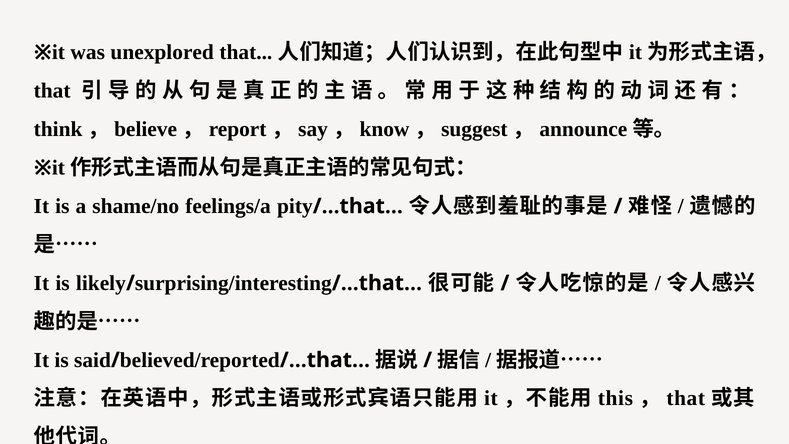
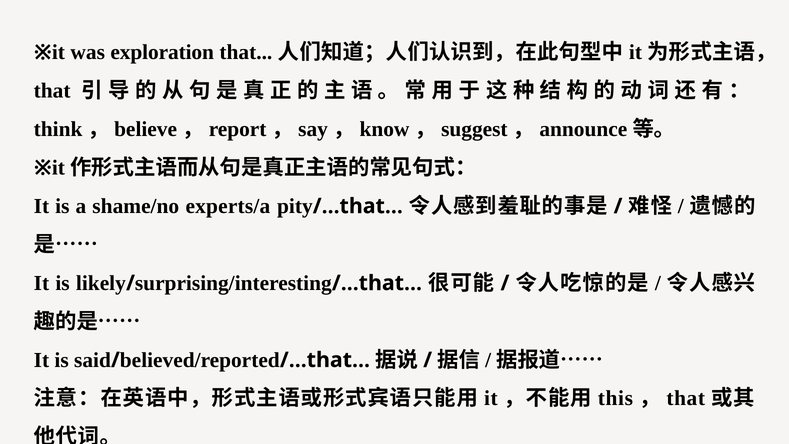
unexplored: unexplored -> exploration (162, 52)
feelings/a: feelings/a -> experts/a (228, 206)
